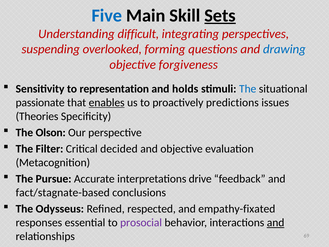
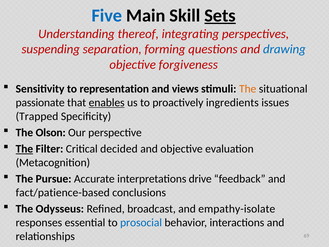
difficult: difficult -> thereof (138, 34)
overlooked: overlooked -> separation (112, 49)
holds: holds -> views (185, 89)
The colour: blue -> orange (248, 89)
predictions: predictions -> ingredients (232, 103)
Theories: Theories -> Trapped (37, 116)
The underline: none -> present (24, 149)
fact/stagnate-based: fact/stagnate-based -> fact/patience-based (63, 192)
respected: respected -> broadcast (152, 209)
empathy-fixated: empathy-fixated -> empathy-isolate (237, 209)
prosocial colour: purple -> blue (141, 222)
and underline: present -> none (276, 222)
